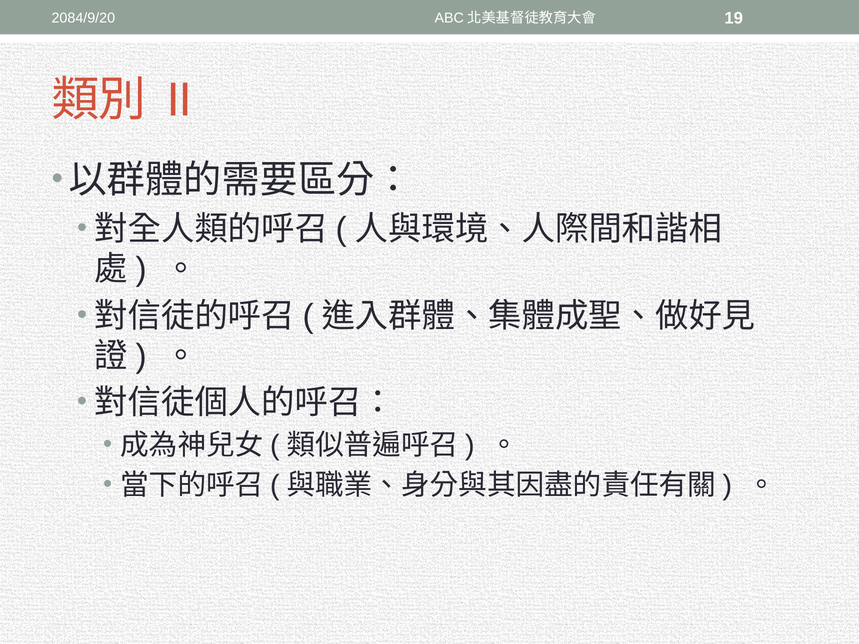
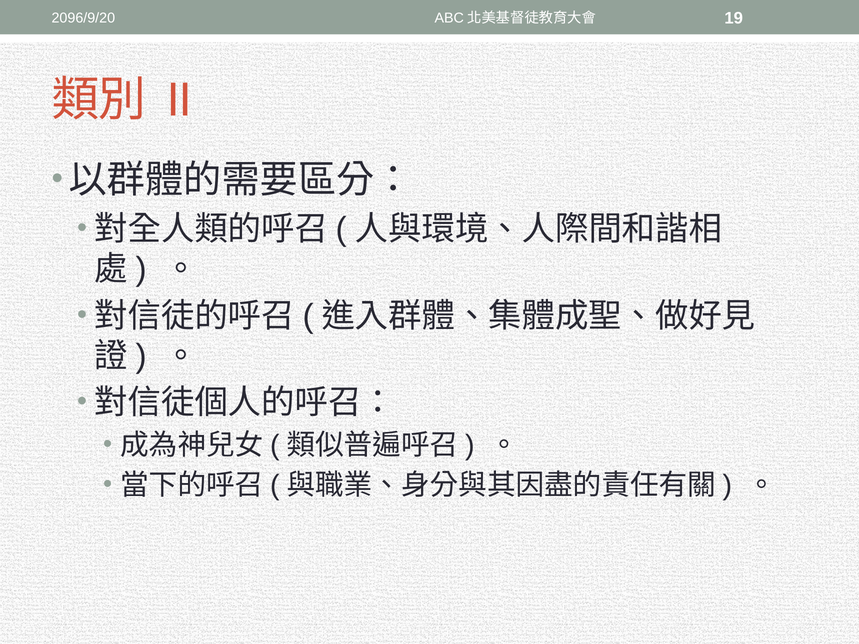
2084/9/20: 2084/9/20 -> 2096/9/20 (83, 18)
